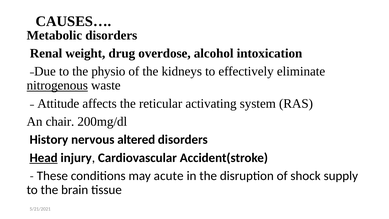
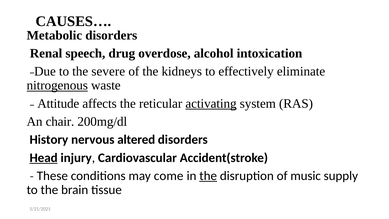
weight: weight -> speech (85, 53)
physio: physio -> severe (108, 71)
activating underline: none -> present (211, 103)
acute: acute -> come (169, 176)
the underline: none -> present (208, 176)
shock: shock -> music (306, 176)
